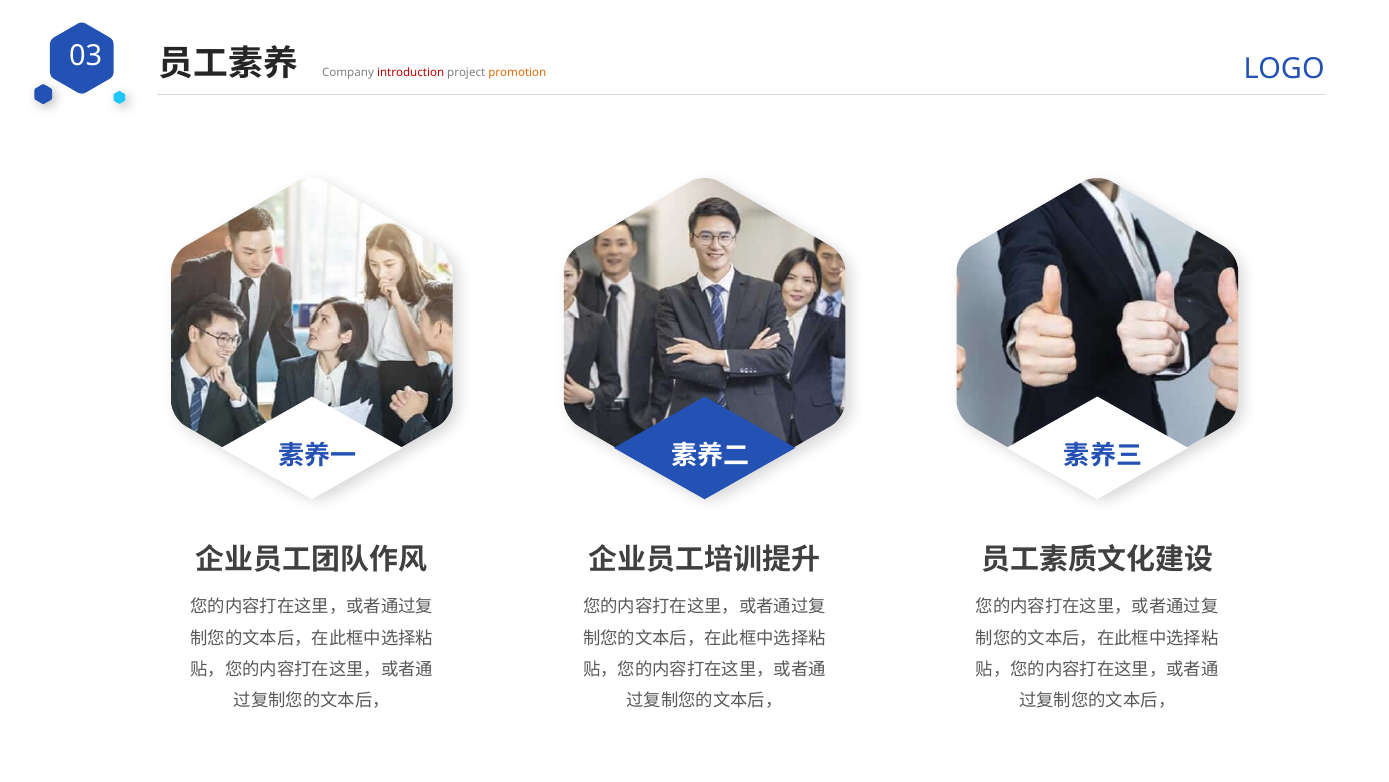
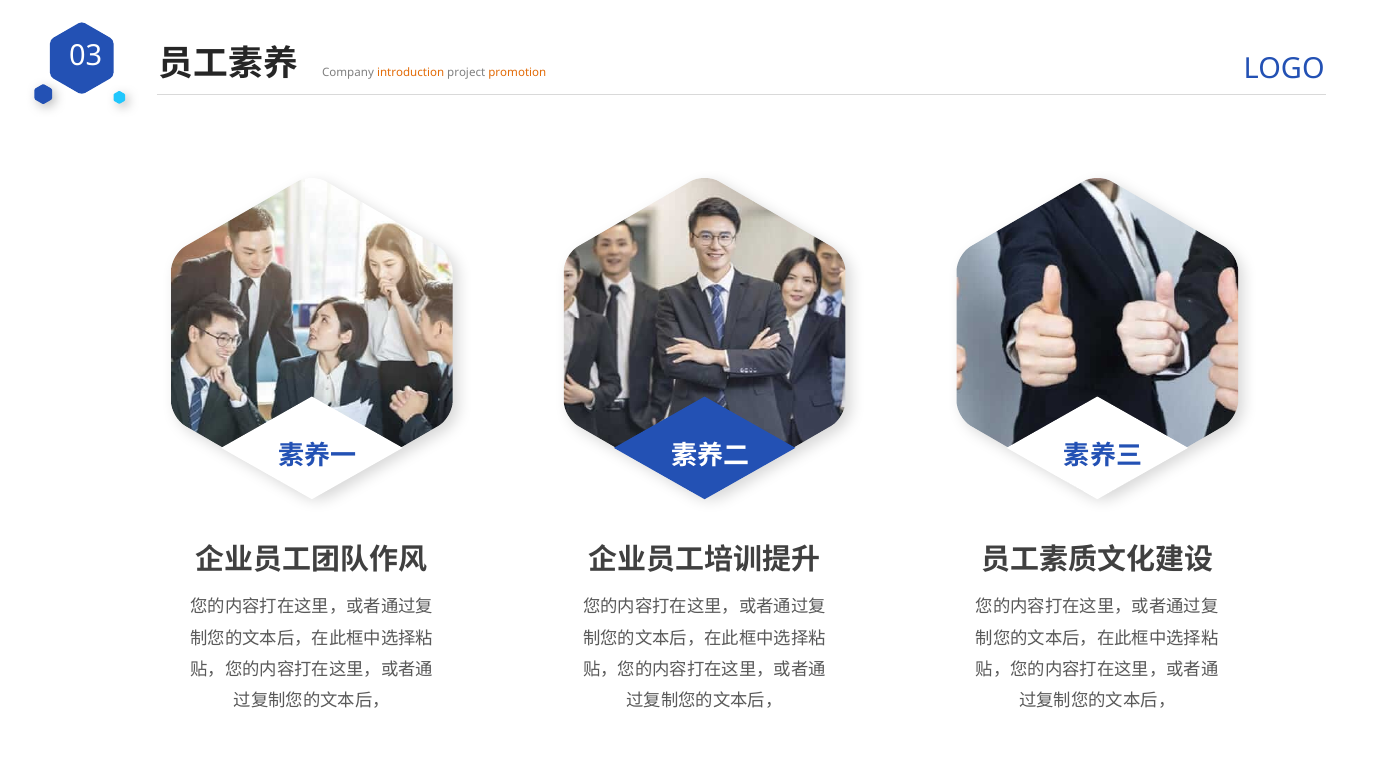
introduction colour: red -> orange (411, 72)
